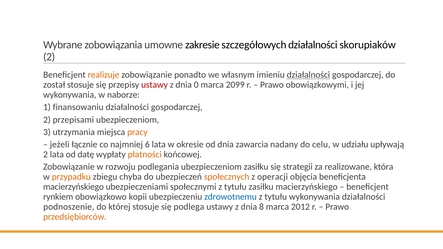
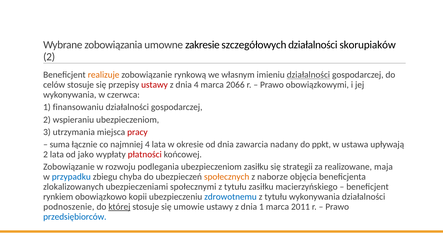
ponadto: ponadto -> rynkową (190, 75)
został: został -> celów (54, 85)
dnia 0: 0 -> 4 (196, 85)
2099: 2099 -> 2066 (235, 85)
naborze: naborze -> czerwca (123, 95)
przepisami: przepisami -> wspieraniu (73, 120)
pracy colour: orange -> red (137, 132)
jeżeli: jeżeli -> suma (60, 145)
najmniej 6: 6 -> 4 (147, 145)
celu: celu -> ppkt (321, 145)
udziału: udziału -> ustawa (355, 145)
datę: datę -> jako (86, 155)
płatności colour: orange -> red (145, 155)
która: która -> maja (383, 167)
przypadku colour: orange -> blue (71, 177)
operacji: operacji -> naborze (273, 177)
macierzyńskiego: macierzyńskiego -> zlokalizowanych (73, 187)
której underline: none -> present (119, 207)
podlega: podlega -> umowie (189, 207)
dnia 8: 8 -> 1 (261, 207)
2012: 2012 -> 2011 (301, 207)
przedsiębiorców colour: orange -> blue (75, 217)
